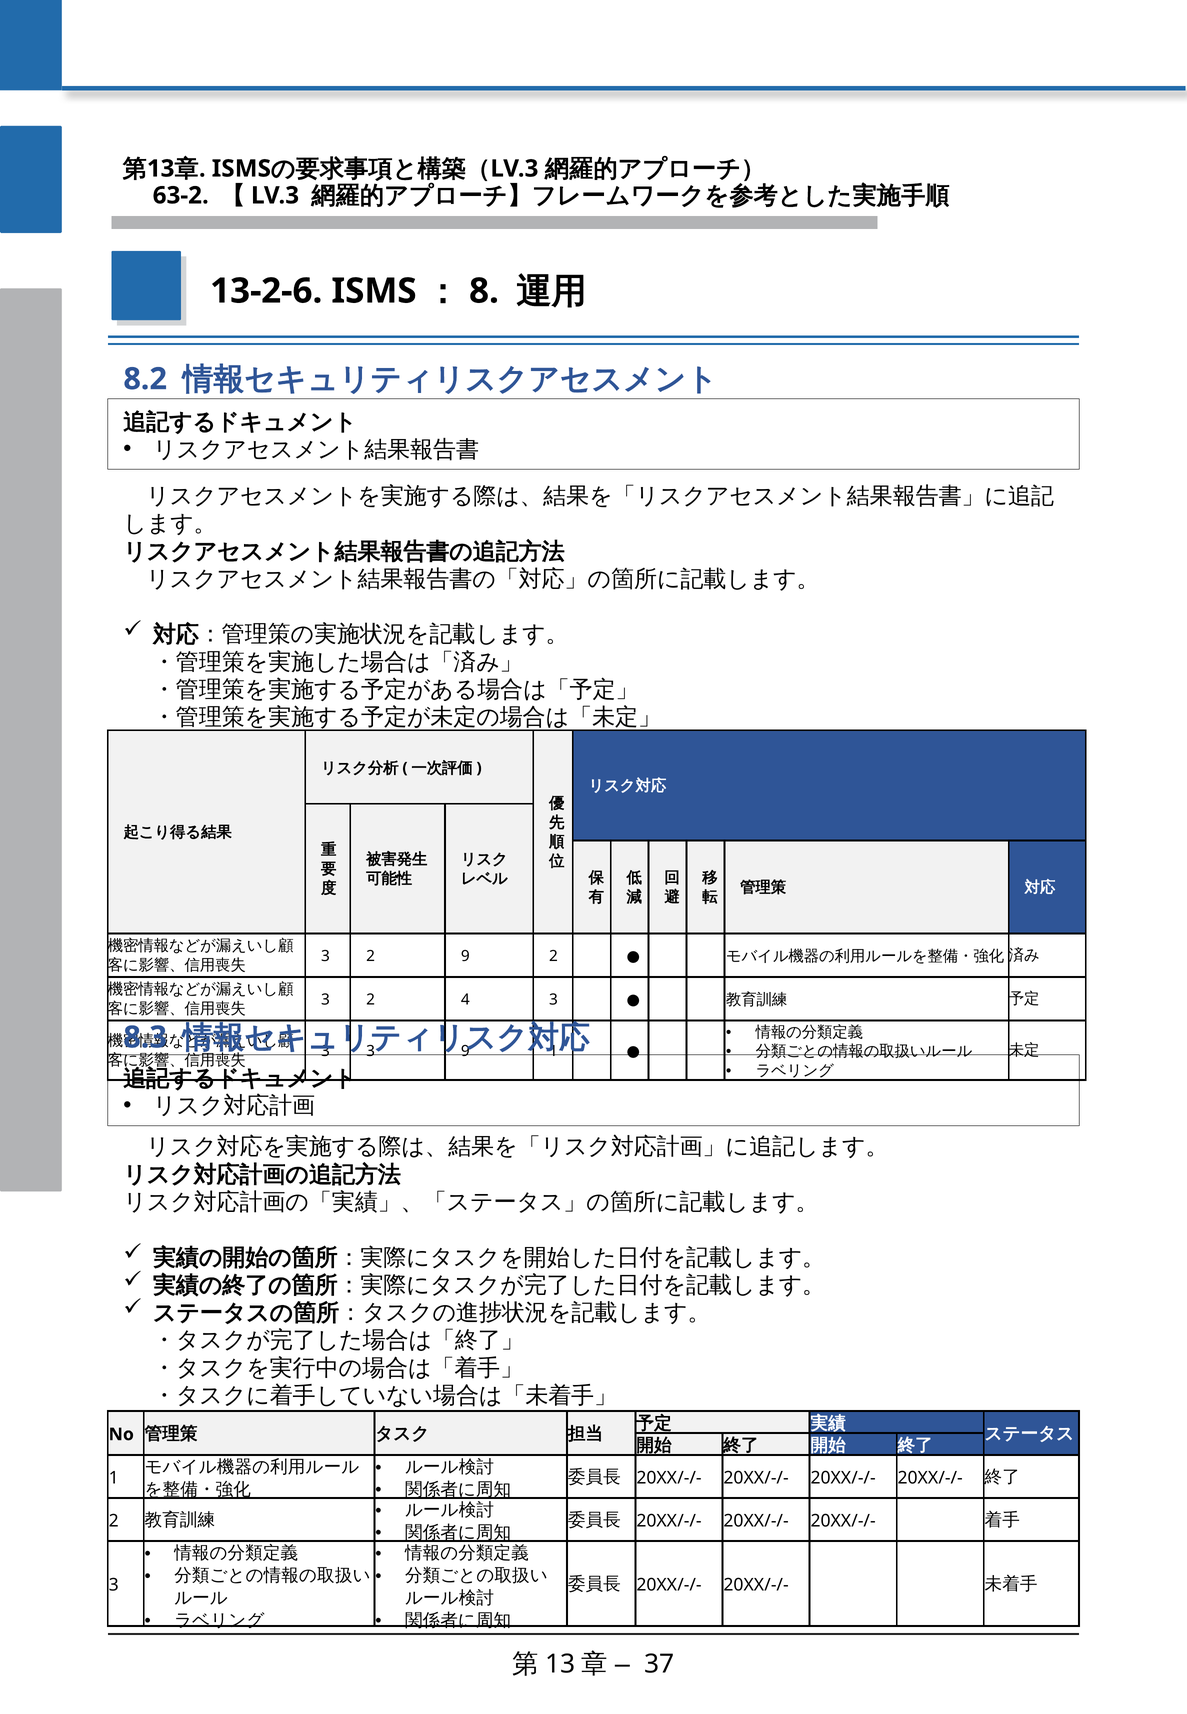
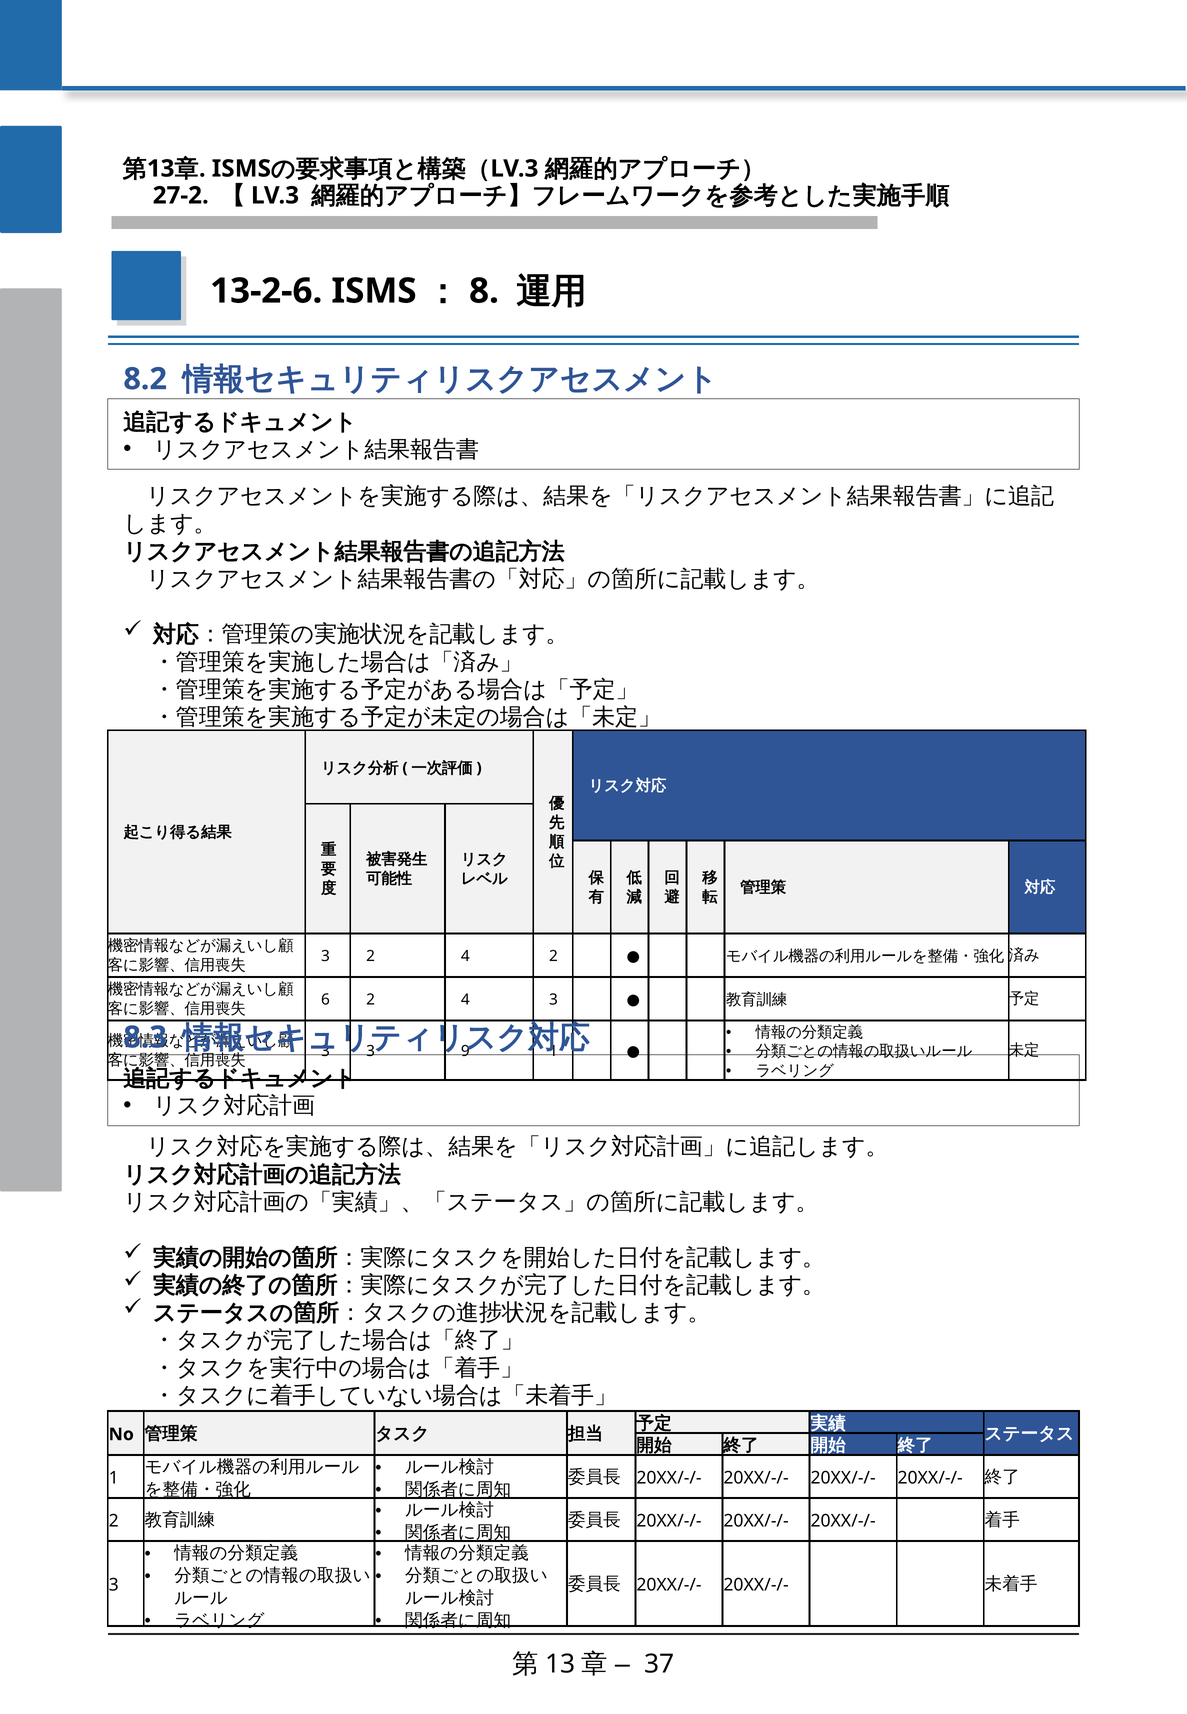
63-2: 63-2 -> 27-2 (181, 196)
3 2 9: 9 -> 4 (465, 956)
3: 3 -> 6 (325, 1000)
